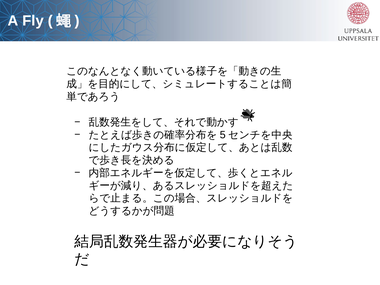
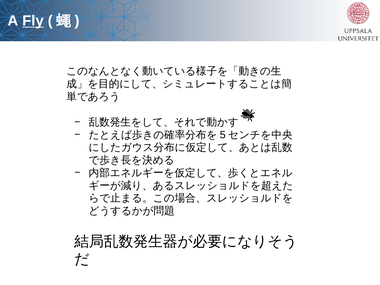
Fly underline: none -> present (33, 21)
